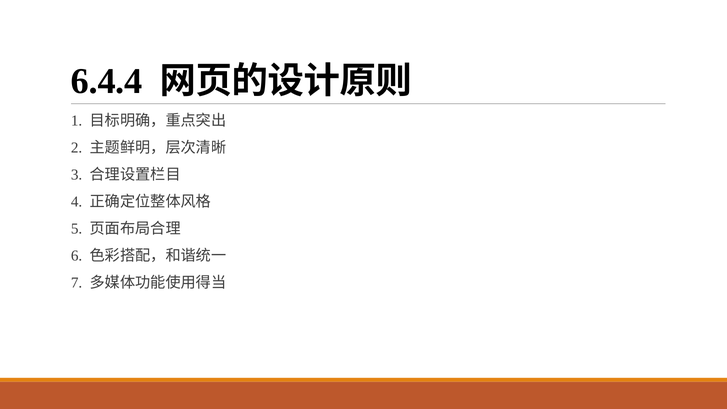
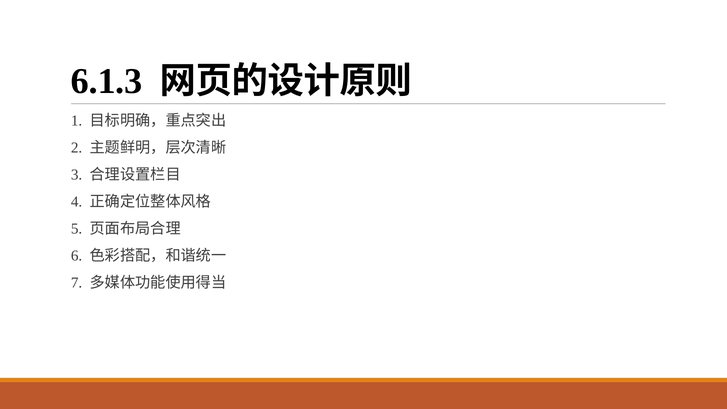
6.4.4: 6.4.4 -> 6.1.3 (107, 81)
